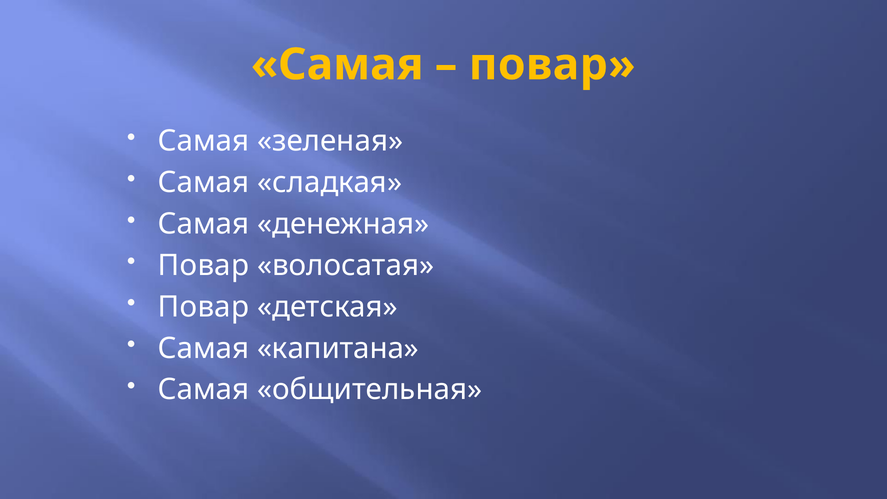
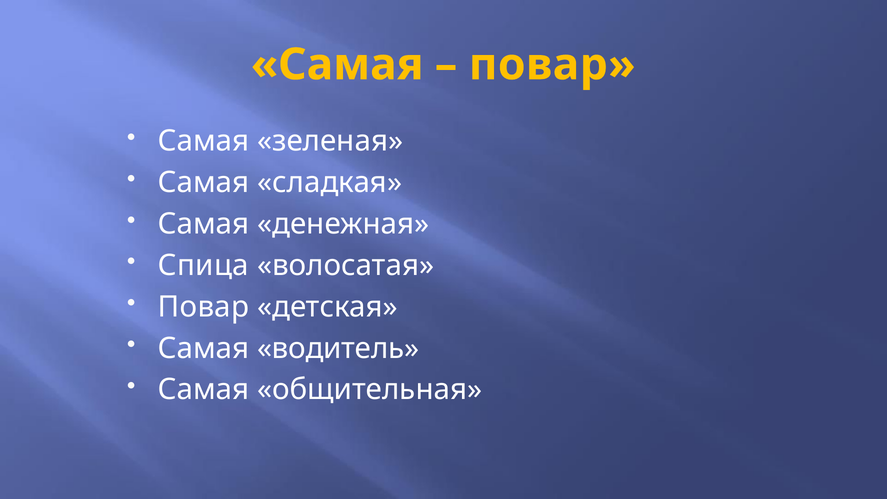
Повар: Повар -> Спица (203, 265)
капитана: капитана -> водитель (338, 348)
